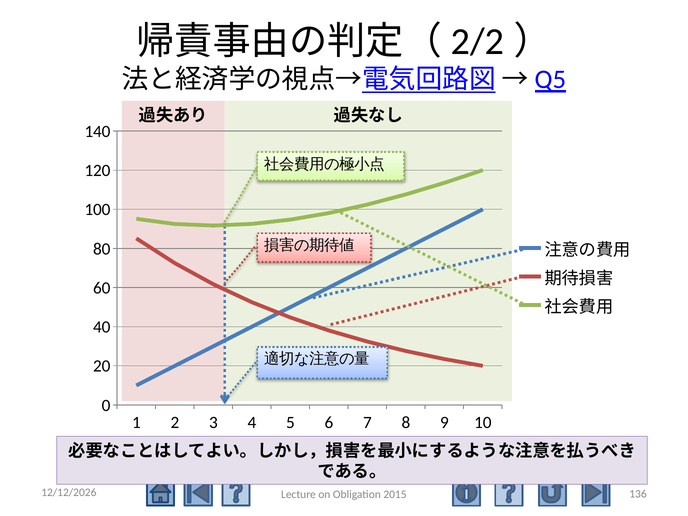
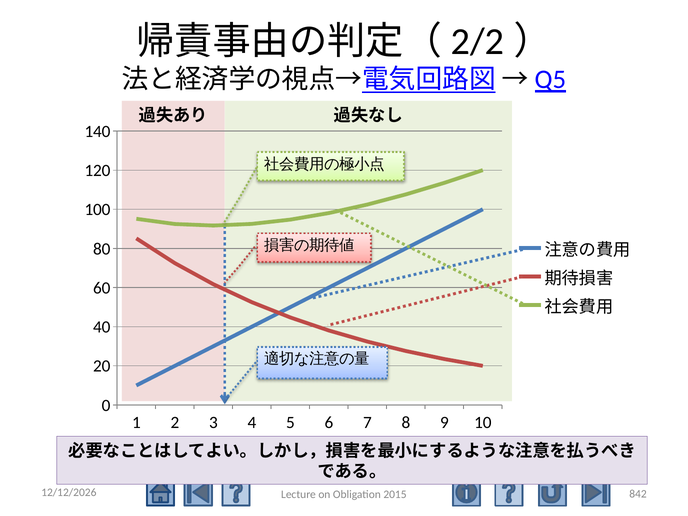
136: 136 -> 842 (638, 494)
